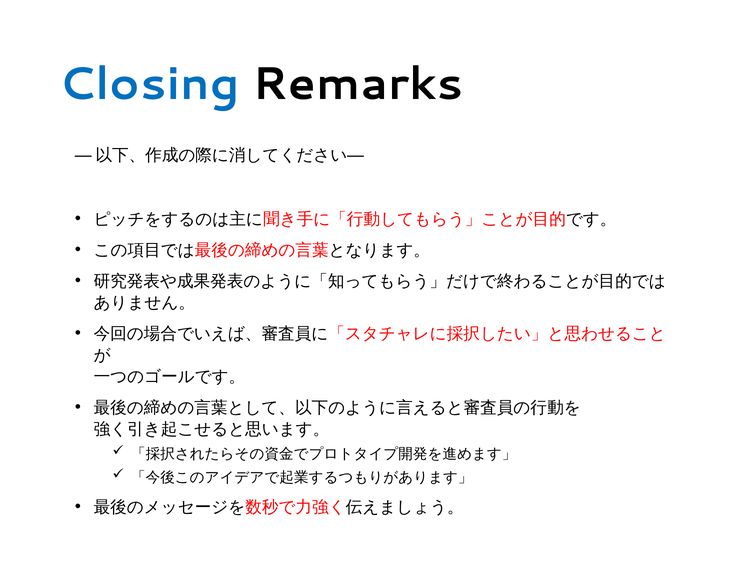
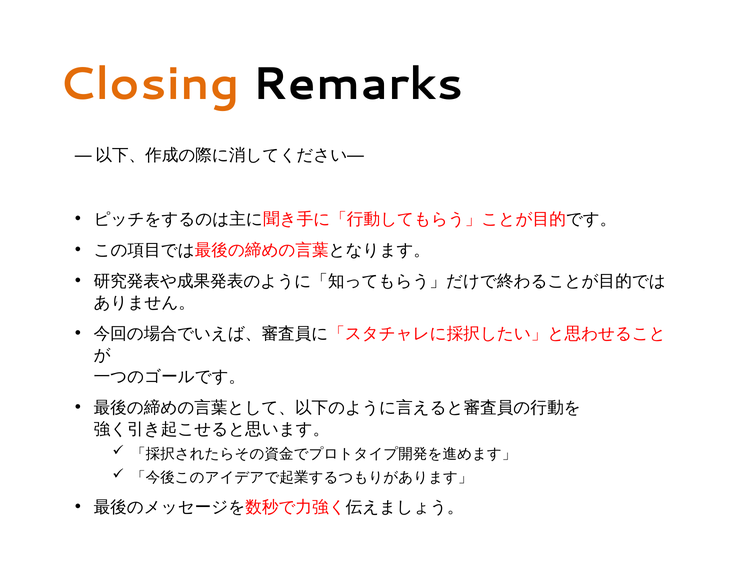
Closing colour: blue -> orange (149, 84)
